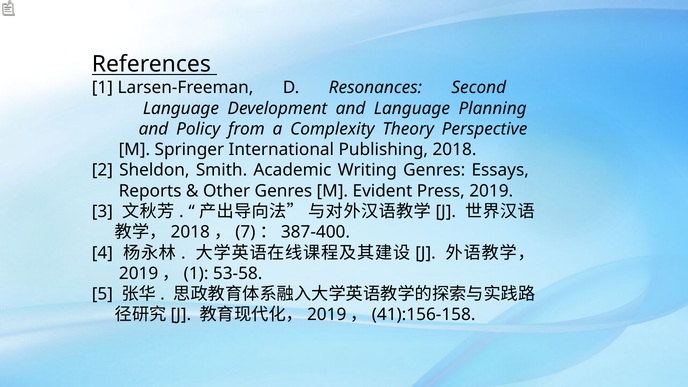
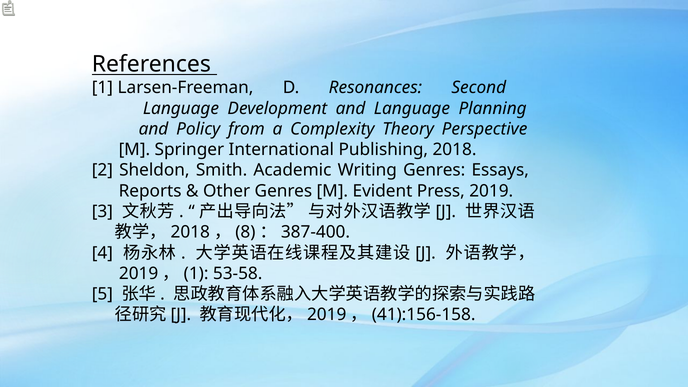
7: 7 -> 8 (245, 232)
